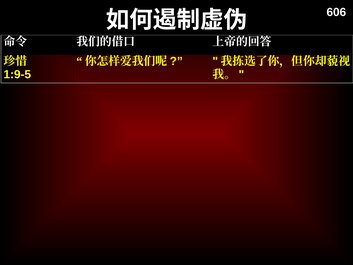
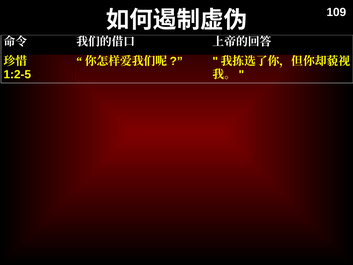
606: 606 -> 109 (336, 12)
1:9-5: 1:9-5 -> 1:2-5 (17, 74)
